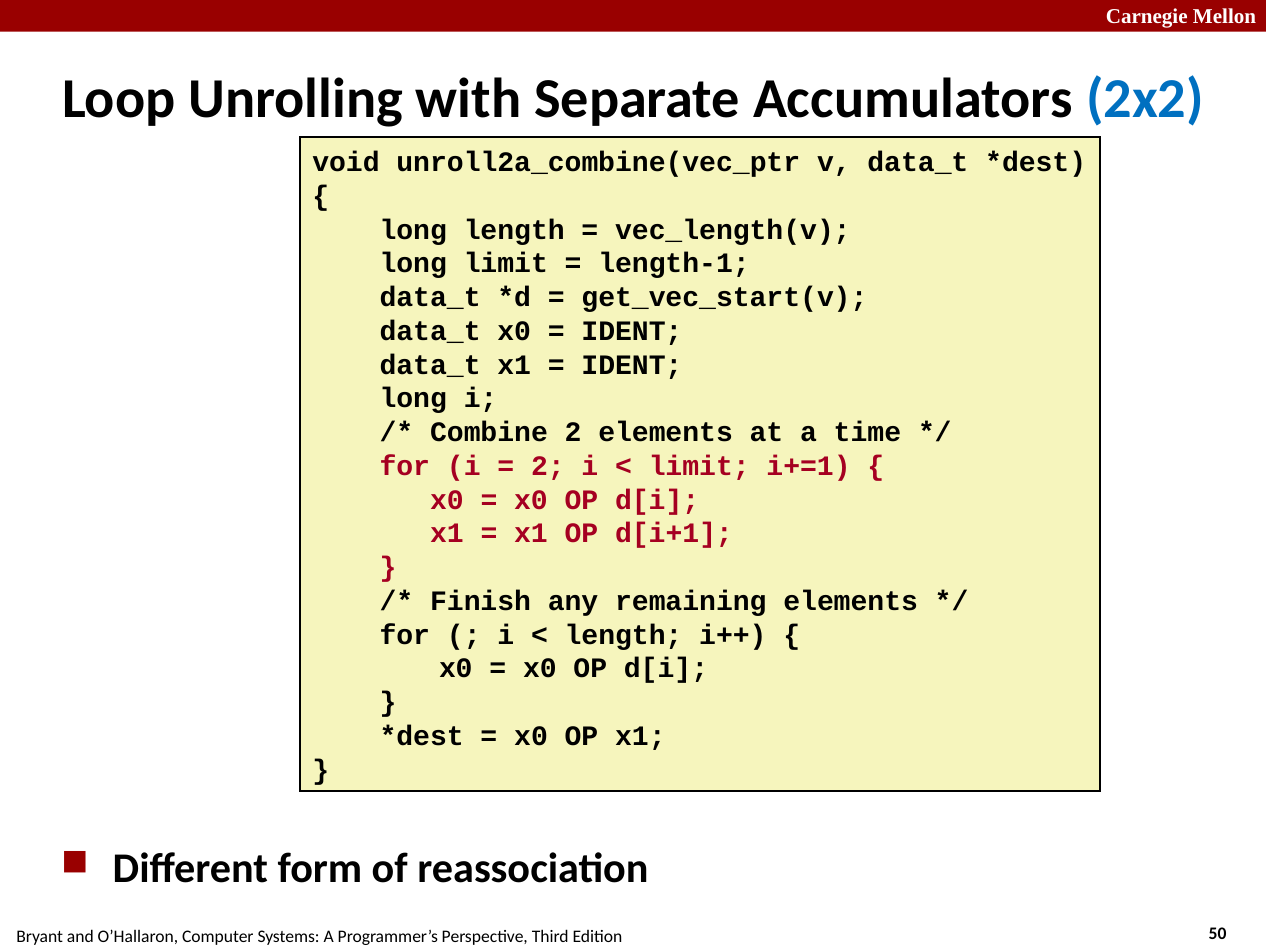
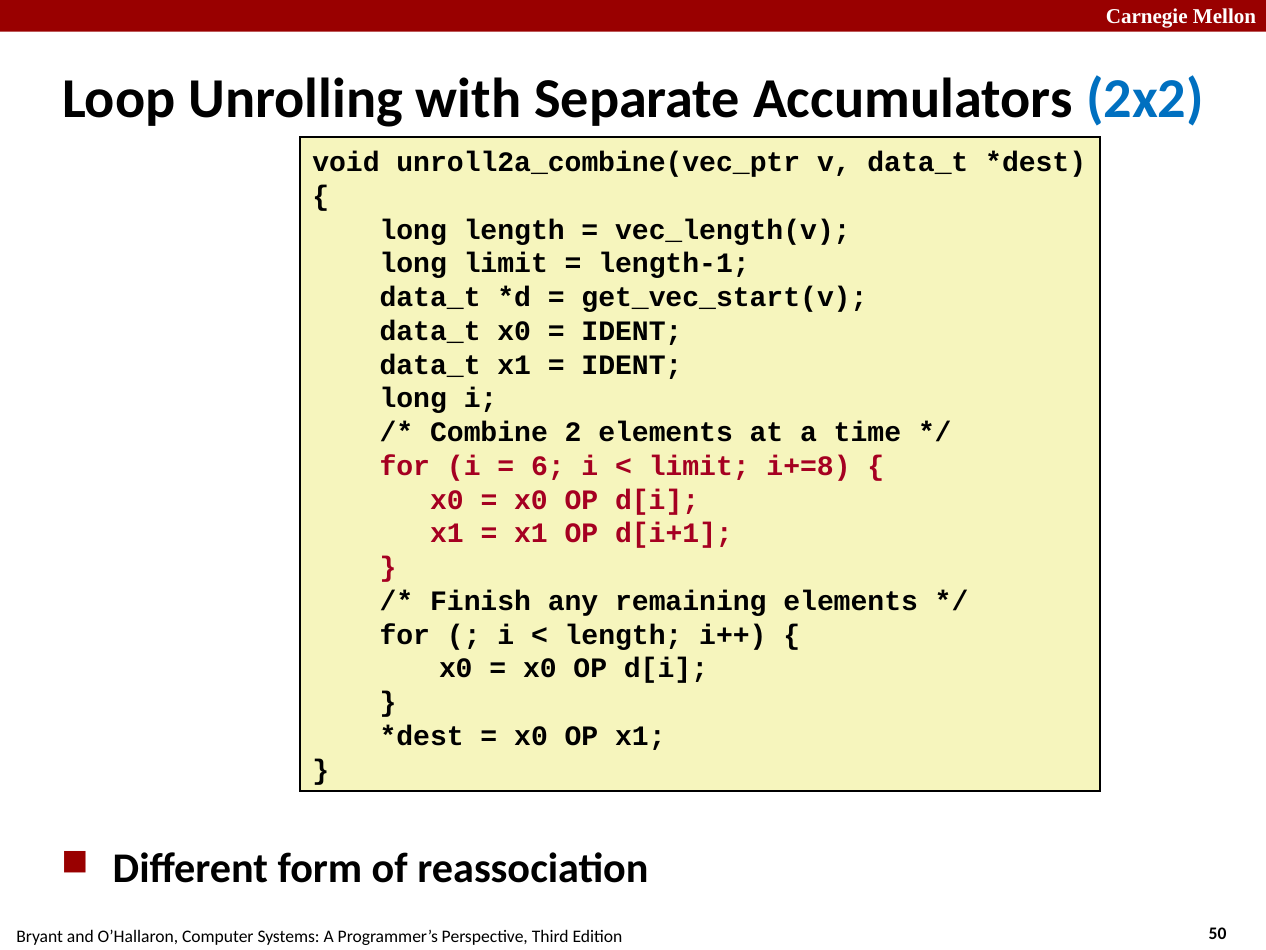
2: 2 -> 6 (548, 466)
i+=1: i+=1 -> i+=8 (809, 466)
